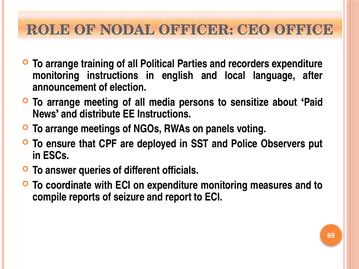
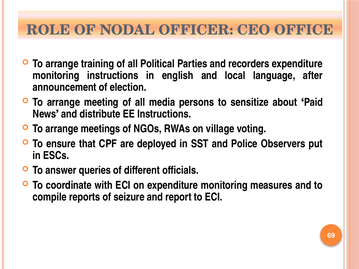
panels: panels -> village (220, 129)
